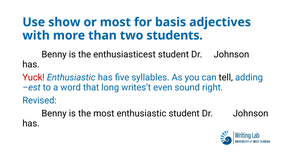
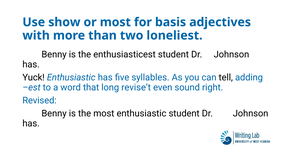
students: students -> loneliest (175, 35)
Yuck colour: red -> black (34, 77)
writes’t: writes’t -> revise’t (136, 87)
